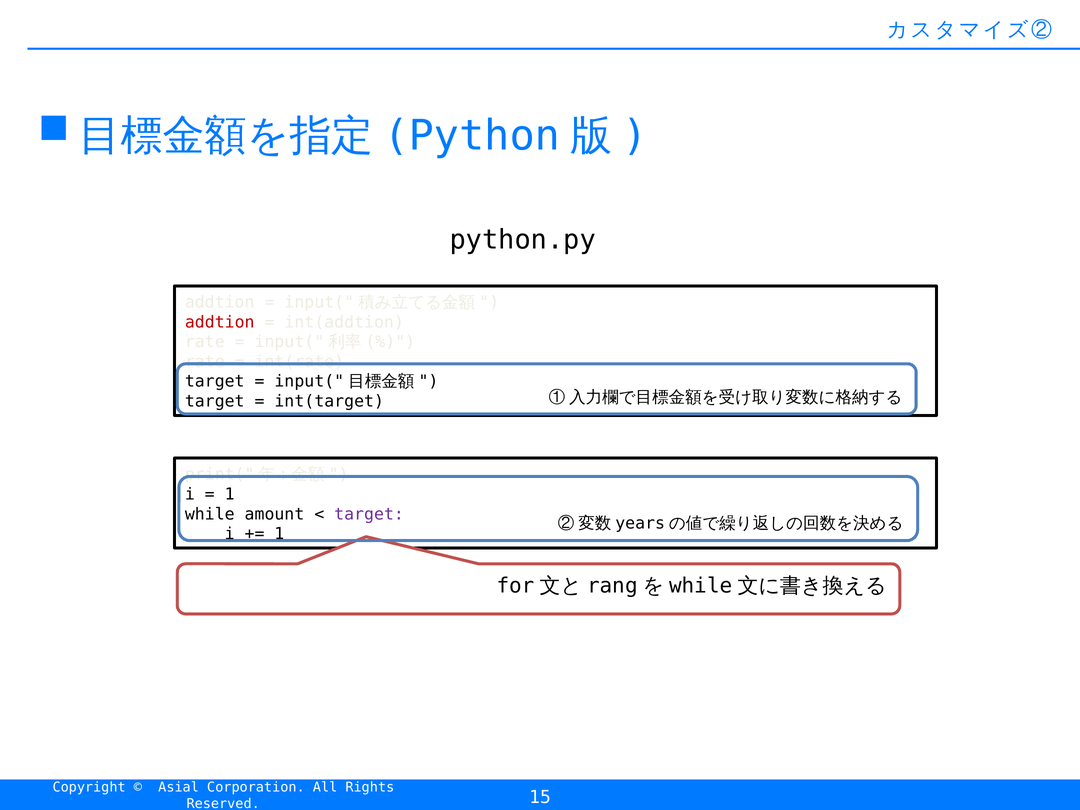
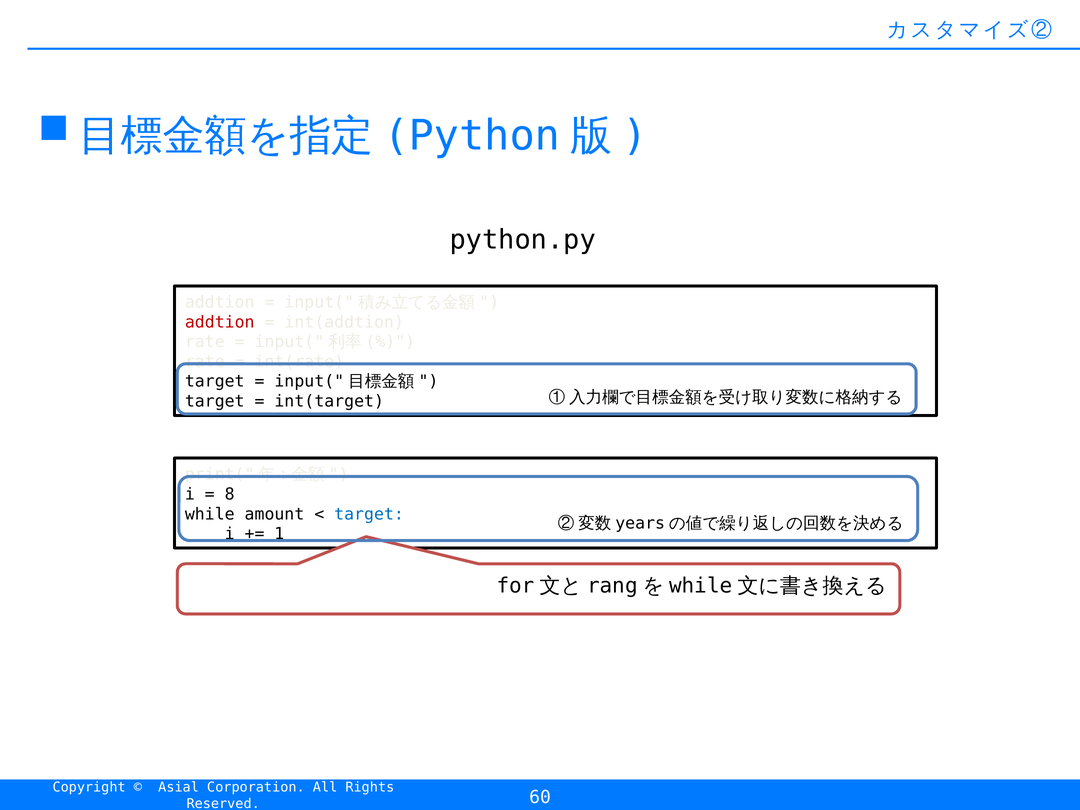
1: 1 -> 8 (230, 494)
target colour: purple -> blue (369, 514)
15: 15 -> 60 (540, 797)
